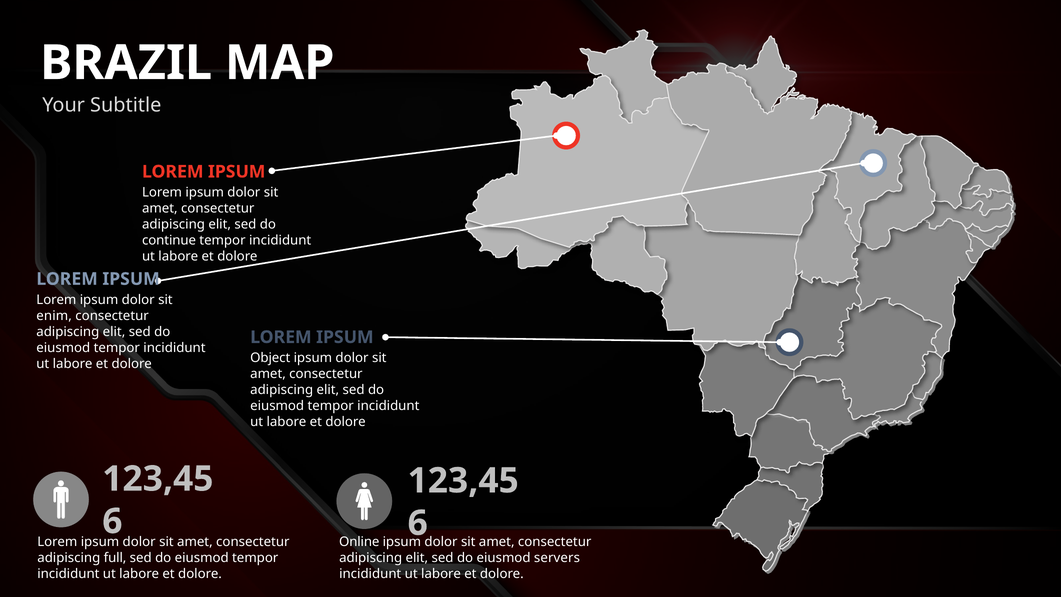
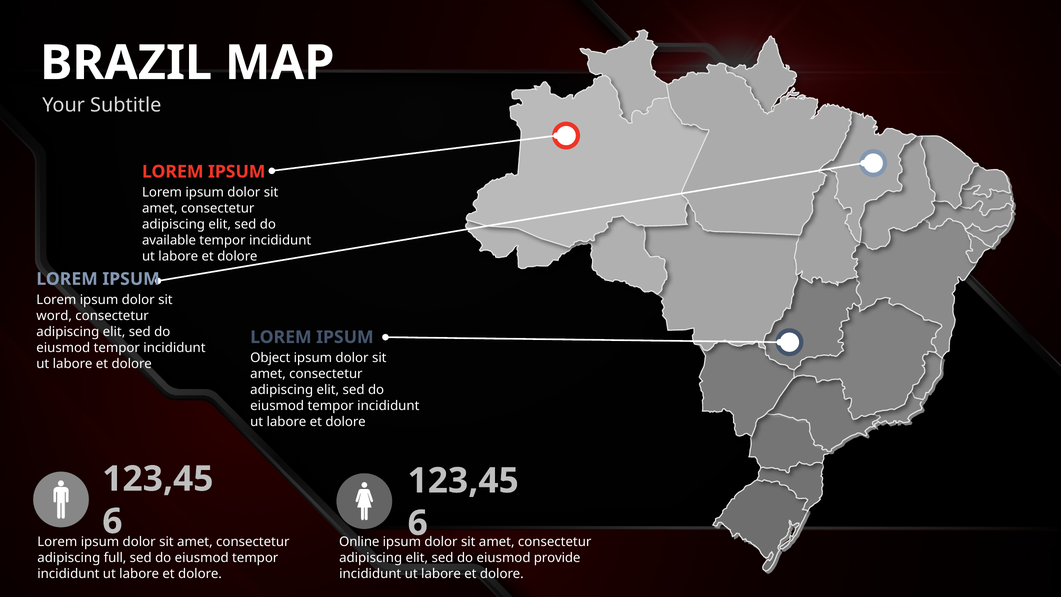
continue: continue -> available (169, 240)
enim: enim -> word (54, 316)
servers: servers -> provide (557, 558)
